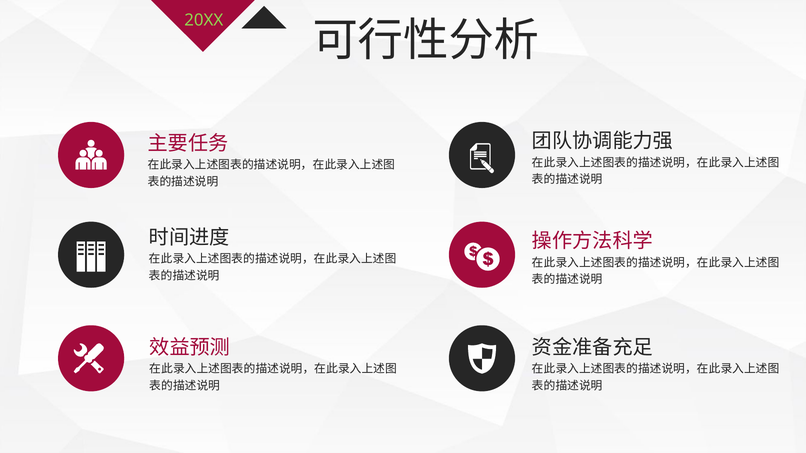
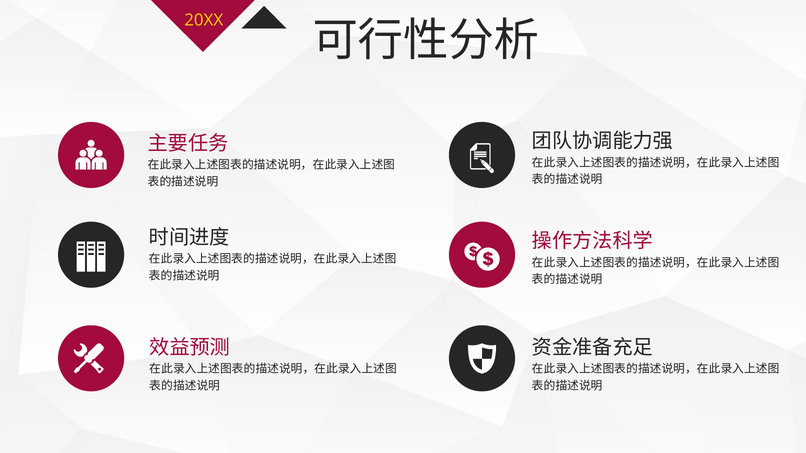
20XX colour: light green -> yellow (204, 20)
